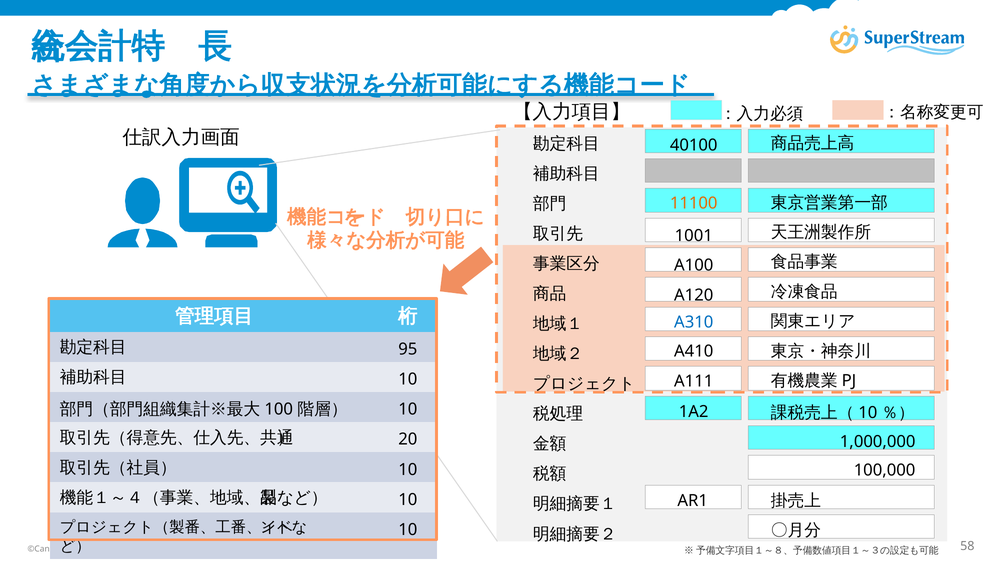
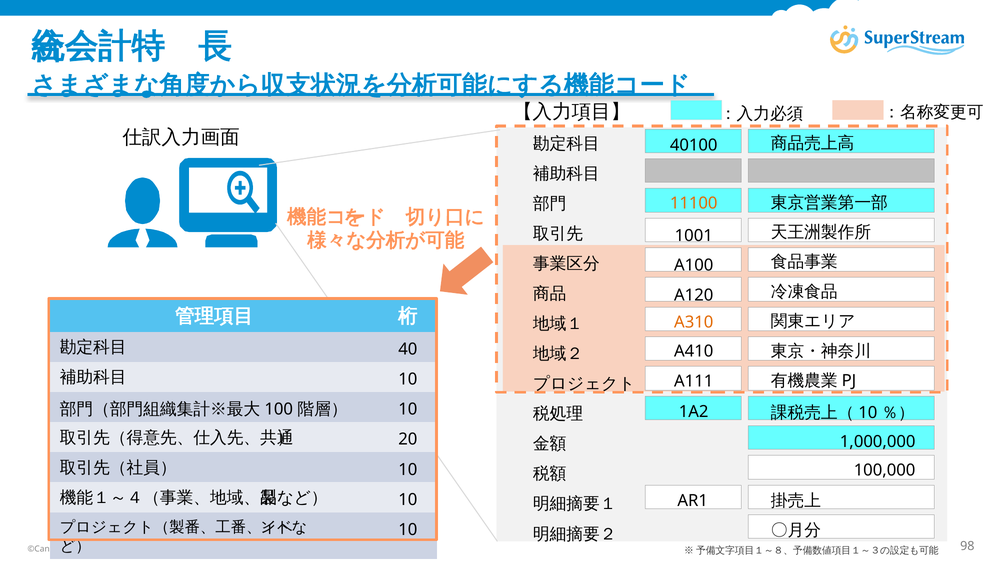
A310 colour: blue -> orange (694, 322)
95: 95 -> 40 (408, 350)
58: 58 -> 98 (967, 547)
